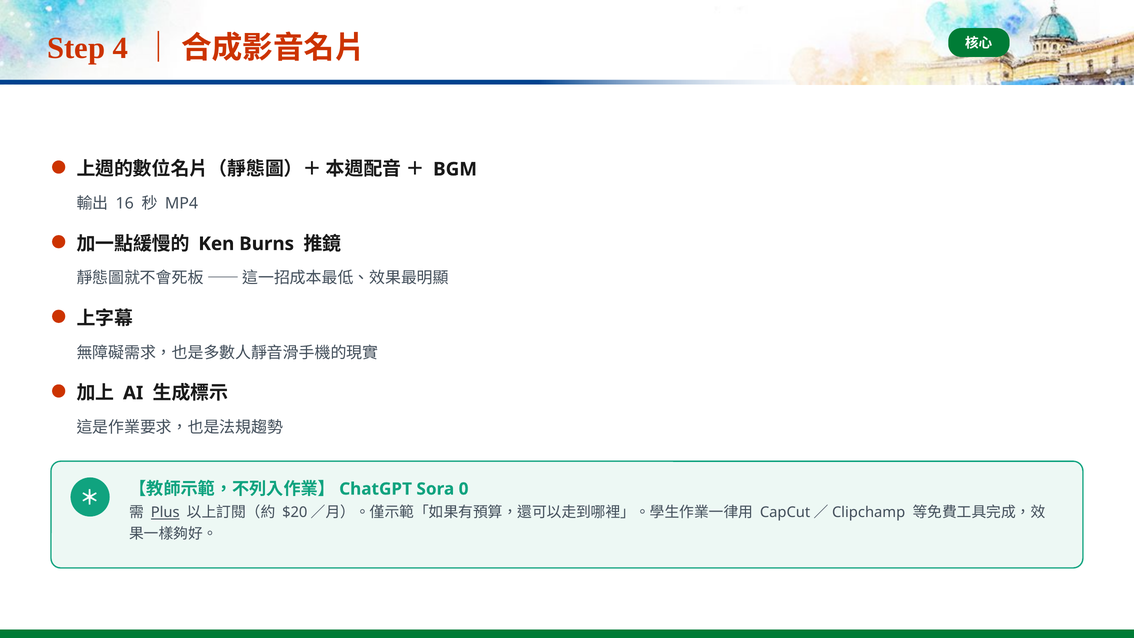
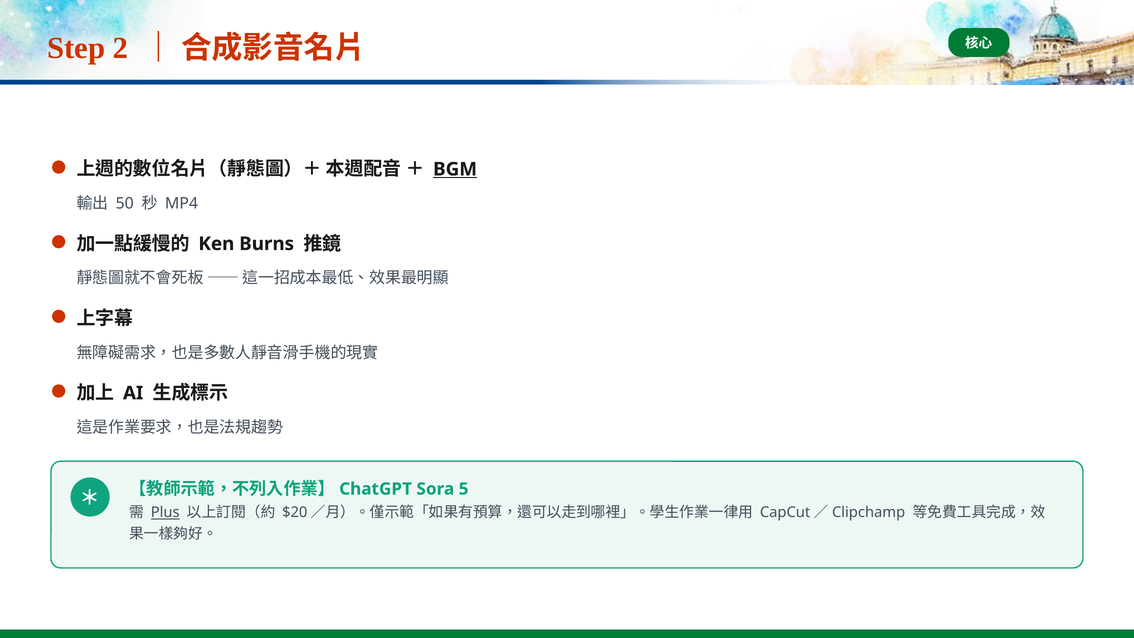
4: 4 -> 2 (121, 48)
BGM underline: none -> present (455, 169)
16: 16 -> 50 (125, 203)
0: 0 -> 5 (464, 489)
